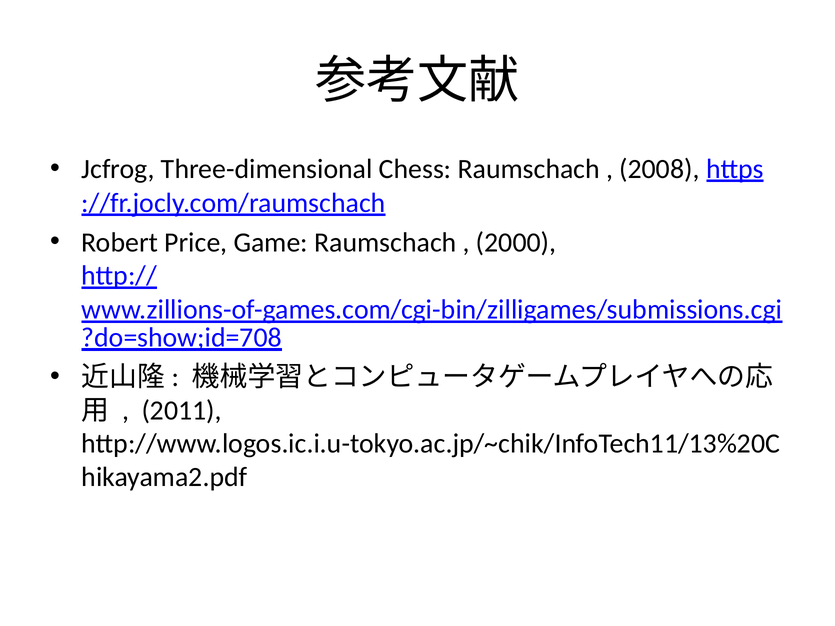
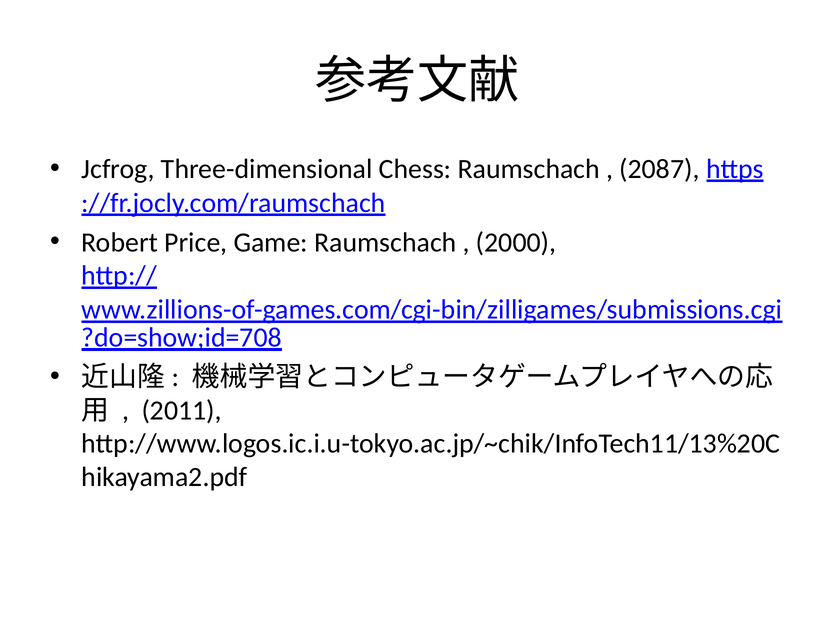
2008: 2008 -> 2087 (659, 169)
